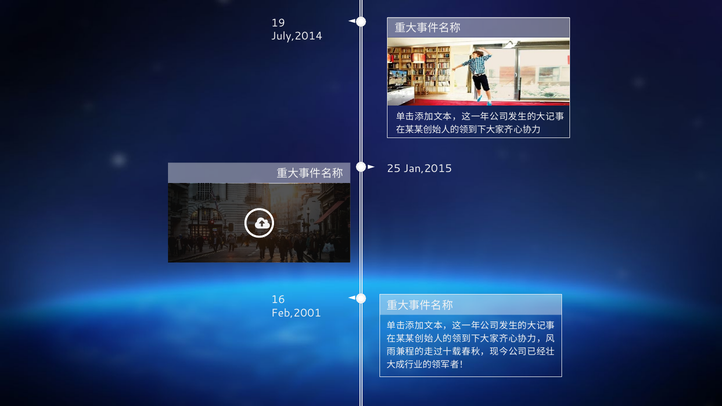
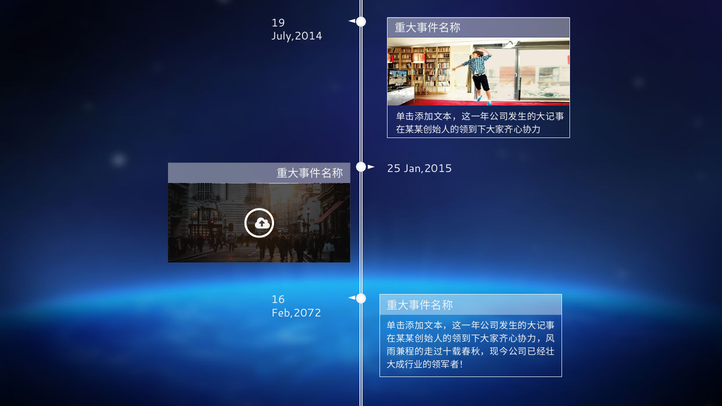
Feb,2001: Feb,2001 -> Feb,2072 (296, 313)
